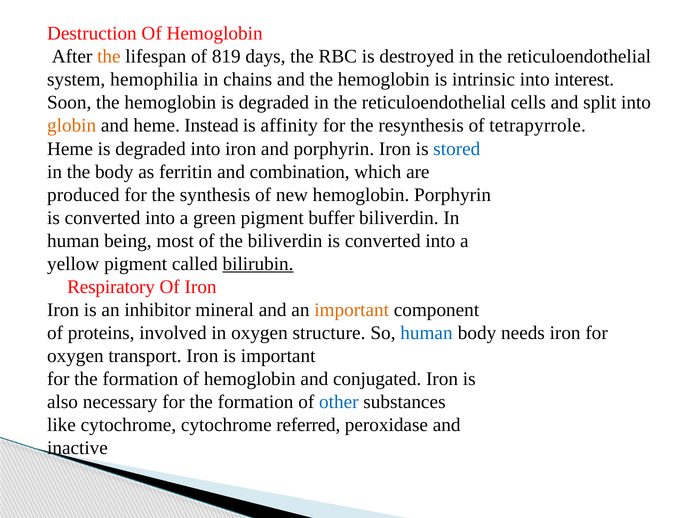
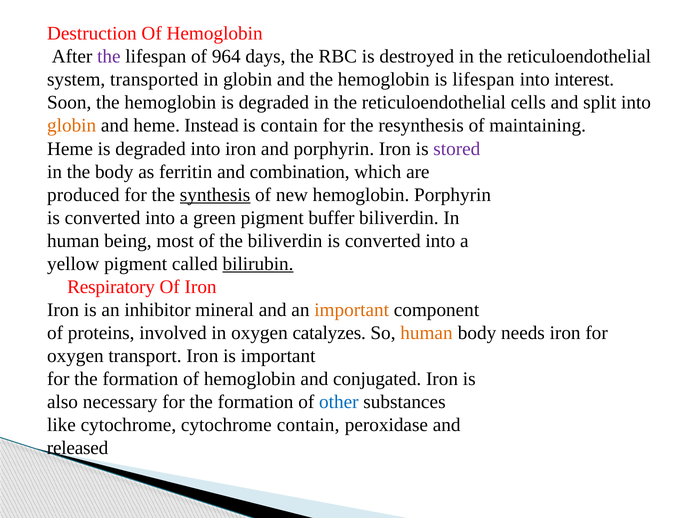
the colour: orange -> purple (109, 57)
819: 819 -> 964 (226, 57)
hemophilia: hemophilia -> transported (154, 80)
in chains: chains -> globin (248, 80)
is intrinsic: intrinsic -> lifespan (483, 80)
is affinity: affinity -> contain (289, 126)
tetrapyrrole: tetrapyrrole -> maintaining (538, 126)
stored colour: blue -> purple (457, 149)
synthesis underline: none -> present (215, 195)
structure: structure -> catalyzes (329, 333)
human colour: blue -> orange (426, 333)
cytochrome referred: referred -> contain (308, 425)
inactive: inactive -> released (78, 448)
